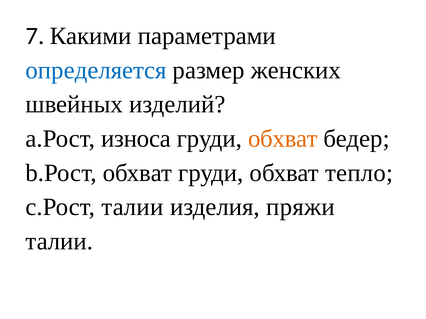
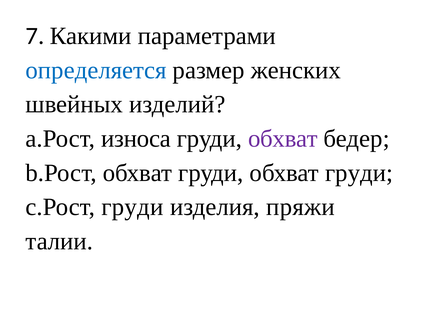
обхват colour: orange -> purple (283, 139)
груди обхват тепло: тепло -> груди (359, 173)
c.Рост талии: талии -> груди (132, 207)
